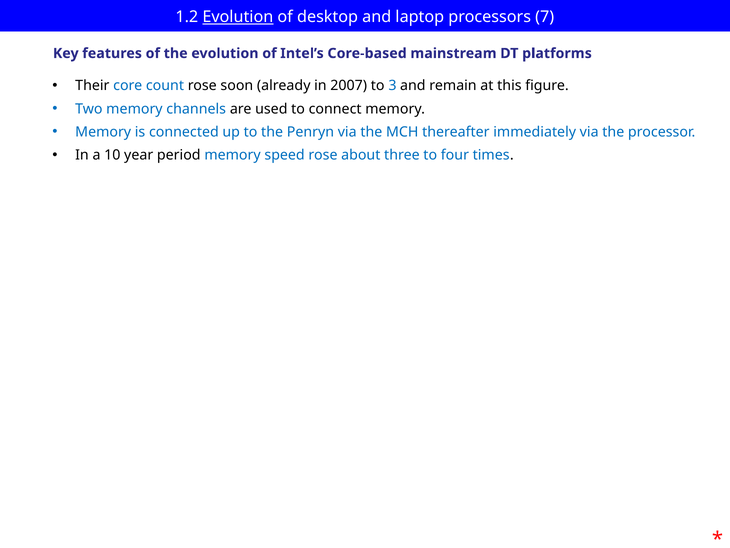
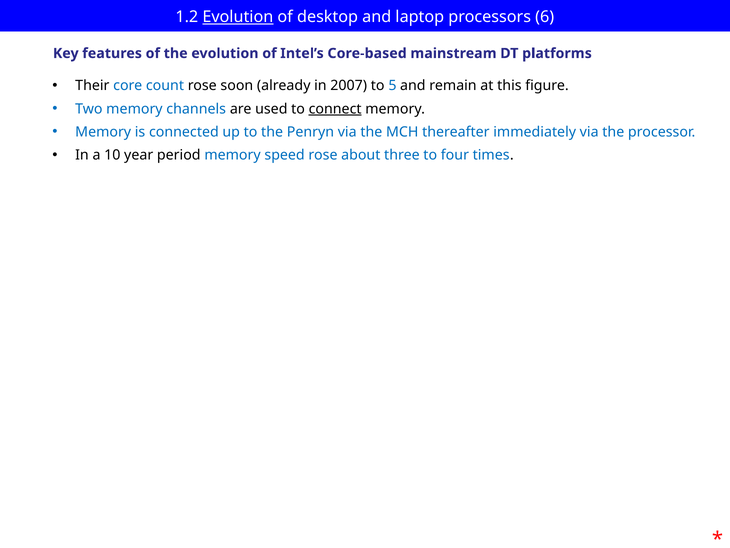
7: 7 -> 6 (545, 17)
3: 3 -> 5 (392, 86)
connect underline: none -> present (335, 109)
